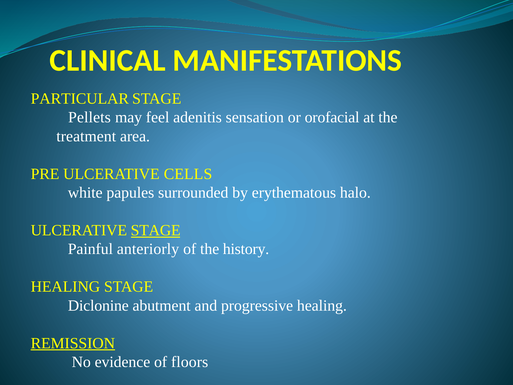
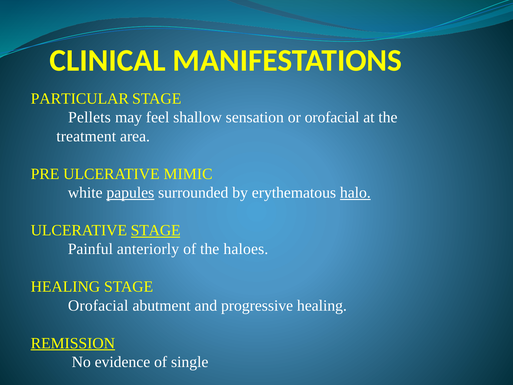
adenitis: adenitis -> shallow (198, 117)
CELLS: CELLS -> MIMIC (188, 174)
papules underline: none -> present (130, 193)
halo underline: none -> present (355, 193)
history: history -> haloes (246, 249)
Diclonine: Diclonine -> Orofacial (98, 305)
floors: floors -> single (190, 362)
